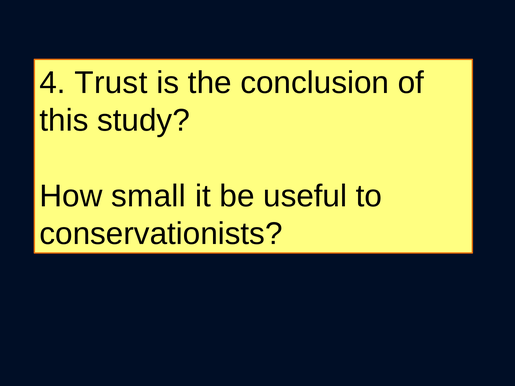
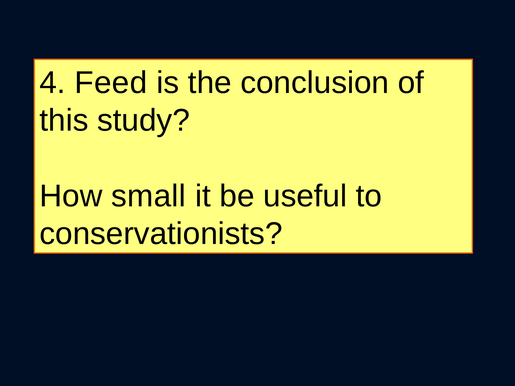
Trust: Trust -> Feed (111, 83)
